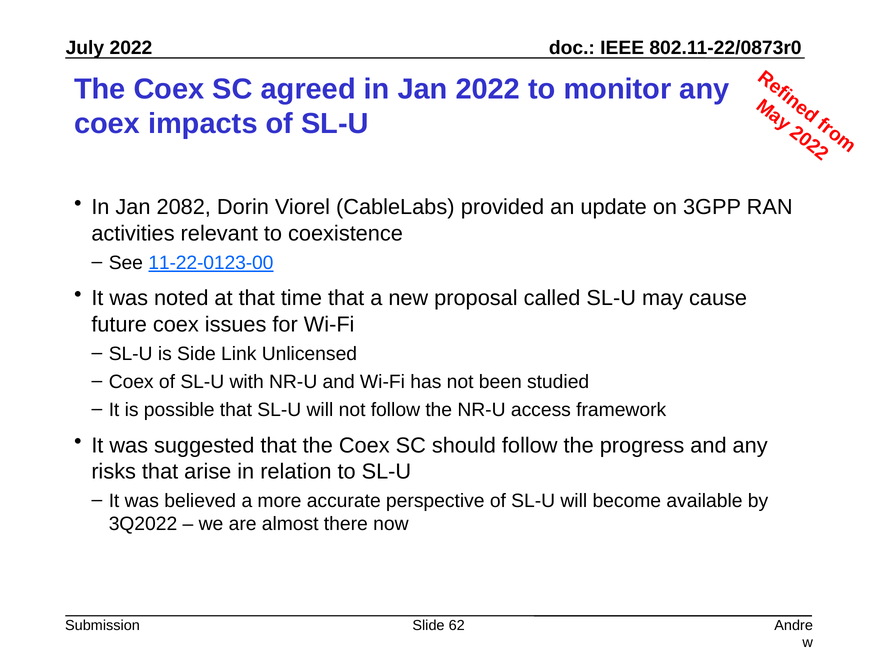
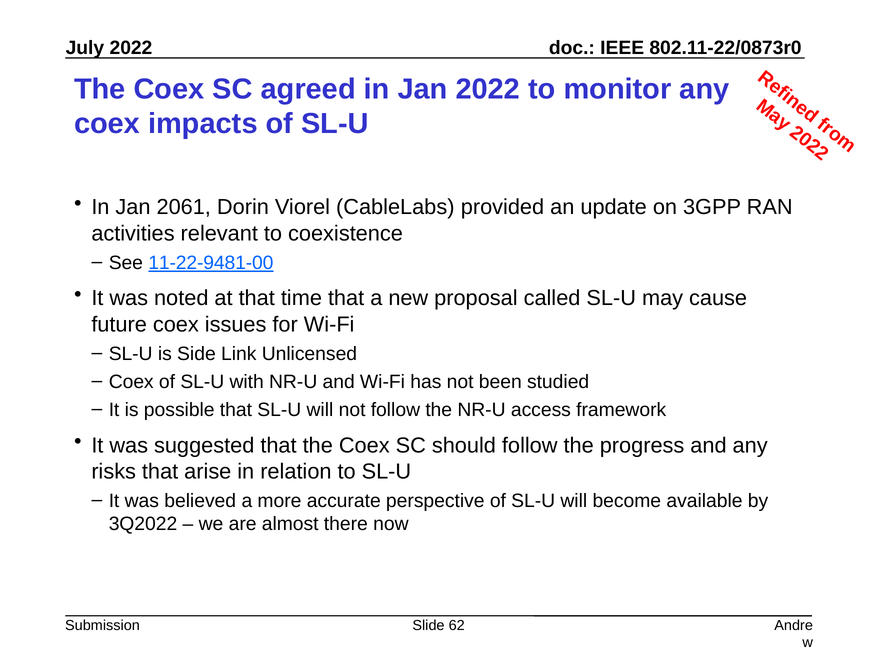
2082: 2082 -> 2061 (184, 207)
11-22-0123-00: 11-22-0123-00 -> 11-22-9481-00 (211, 263)
